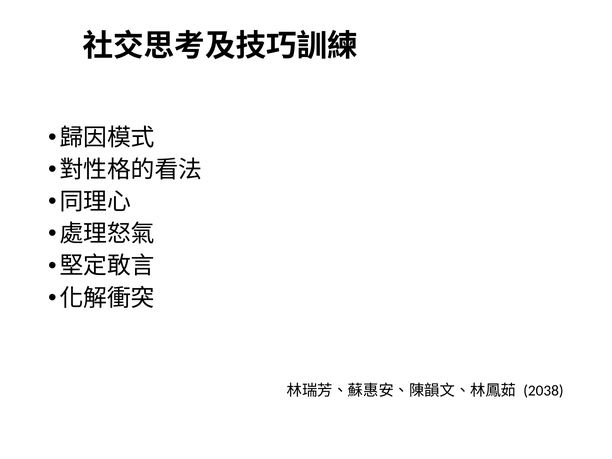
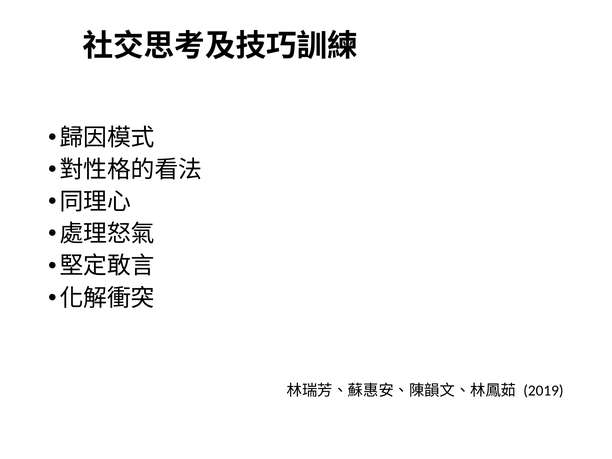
2038: 2038 -> 2019 (543, 391)
